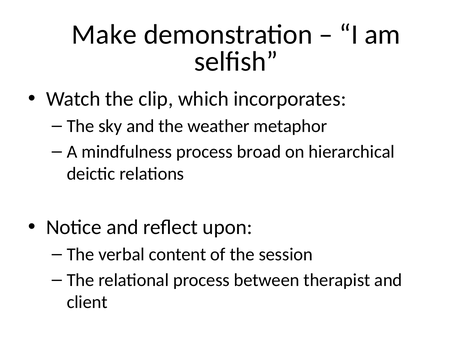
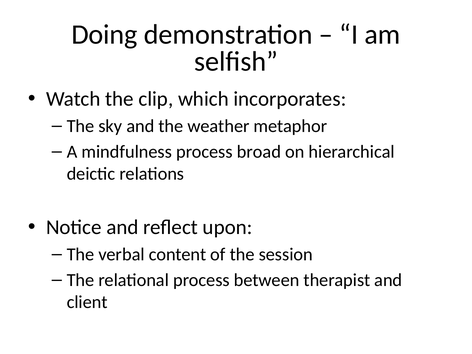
Make: Make -> Doing (104, 34)
